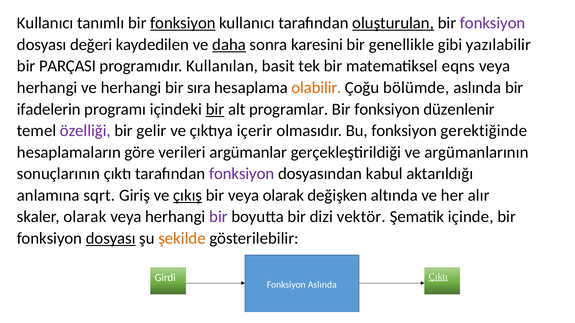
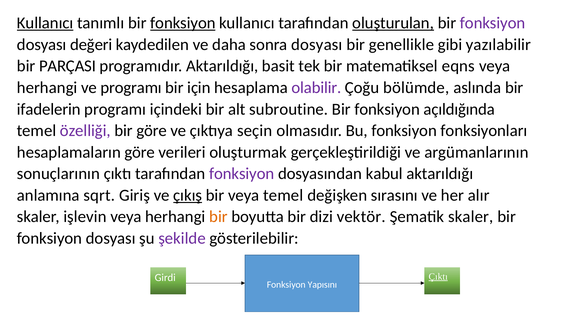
Kullanıcı underline: none -> present (45, 23)
daha underline: present -> none (229, 45)
sonra karesini: karesini -> dosyası (317, 45)
programıdır Kullanılan: Kullanılan -> Aktarıldığı (222, 66)
ve herhangi: herhangi -> programı (131, 88)
sıra: sıra -> için (199, 88)
olabilir colour: orange -> purple (316, 88)
bir underline: present -> none (215, 109)
programlar: programlar -> subroutine (289, 109)
düzenlenir: düzenlenir -> açıldığında (459, 109)
bir gelir: gelir -> göre (152, 131)
içerir: içerir -> seçin (255, 131)
gerektiğinde: gerektiğinde -> fonksiyonları (484, 131)
argümanlar: argümanlar -> oluşturmak (248, 152)
veya olarak: olarak -> temel (283, 195)
altında: altında -> sırasını (394, 195)
skaler olarak: olarak -> işlevin (85, 217)
bir colour: purple -> orange (218, 217)
Şematik içinde: içinde -> skaler (471, 217)
dosyası underline: present -> none (111, 239)
şekilde colour: orange -> purple (182, 239)
Fonksiyon Aslında: Aslında -> Yapısını (322, 285)
